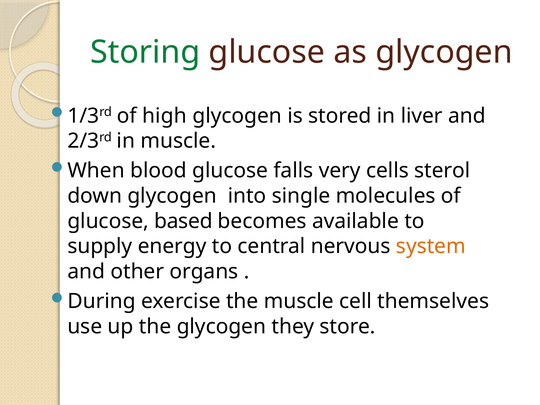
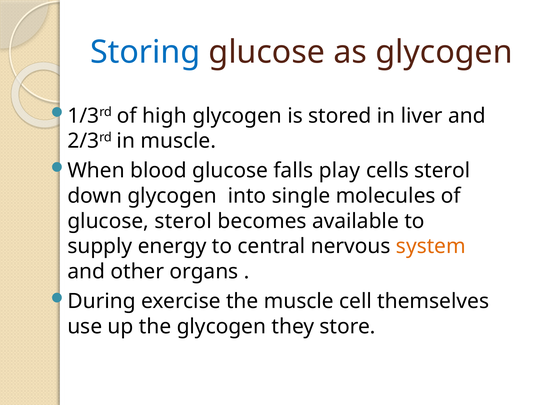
Storing colour: green -> blue (145, 52)
very: very -> play (340, 171)
glucose based: based -> sterol (183, 221)
